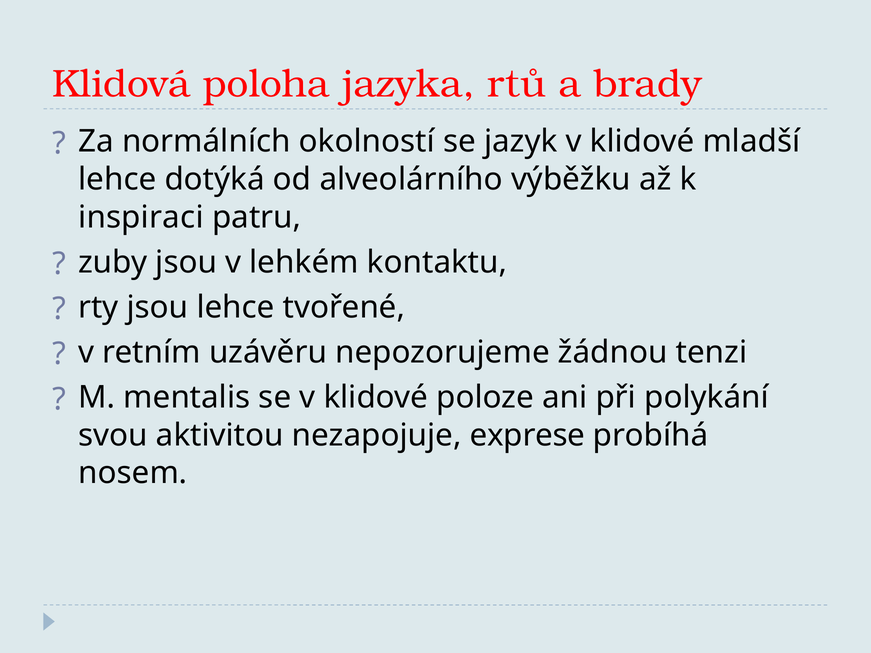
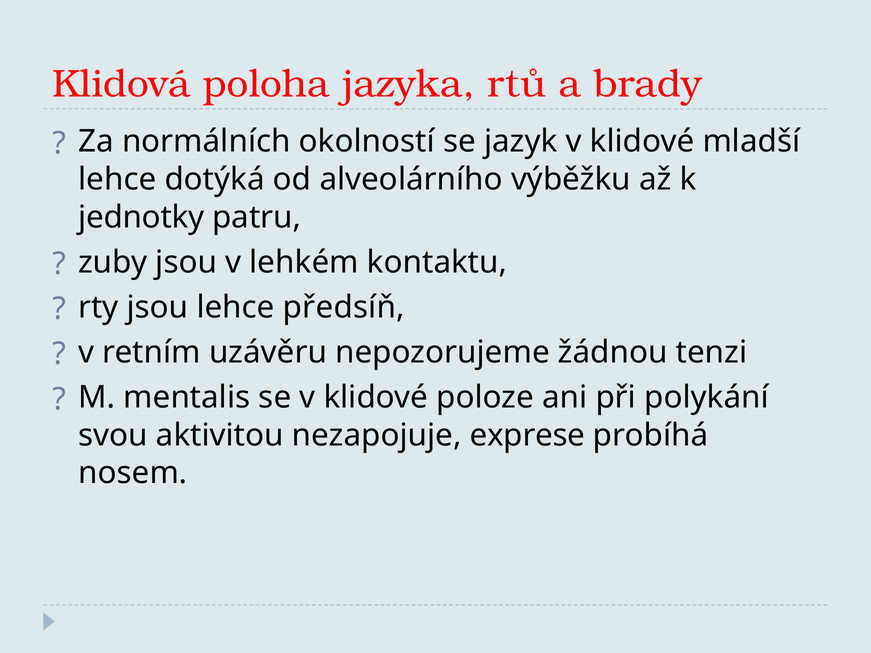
inspiraci: inspiraci -> jednotky (141, 217)
tvořené: tvořené -> předsíň (344, 307)
